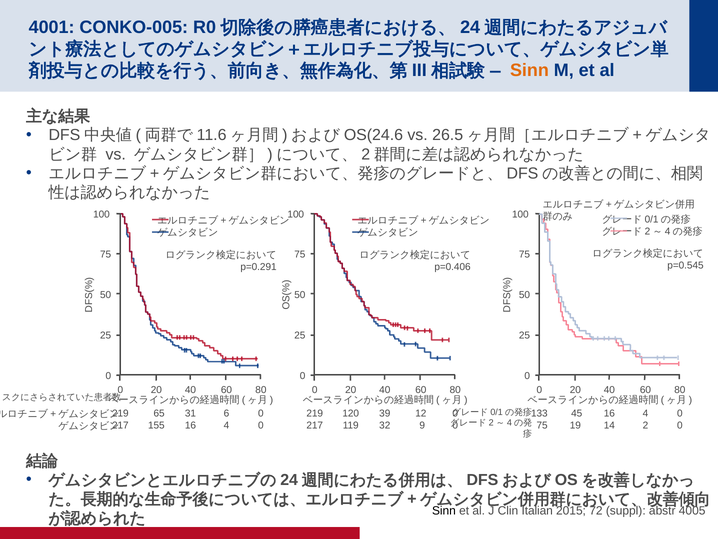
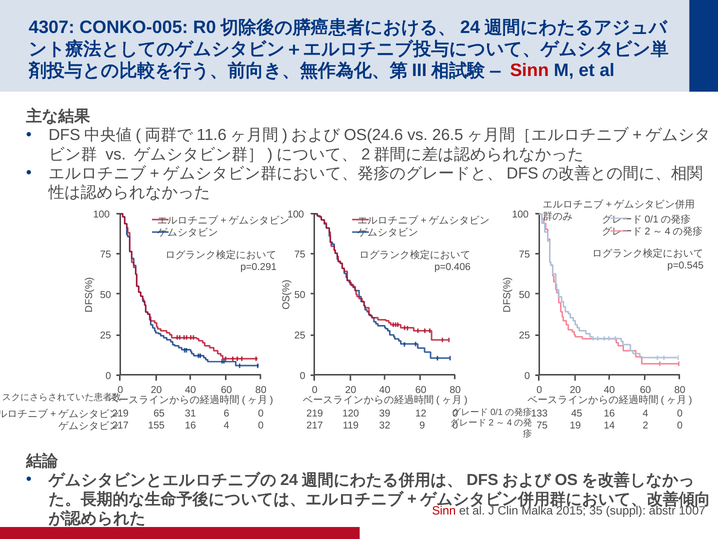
4001: 4001 -> 4307 (52, 27)
Sinn colour: orange -> red (529, 70)
Sinn colour: black -> red (444, 511)
Italian: Italian -> Malka (537, 511)
72: 72 -> 35 (596, 511)
4005: 4005 -> 1007 (692, 511)
